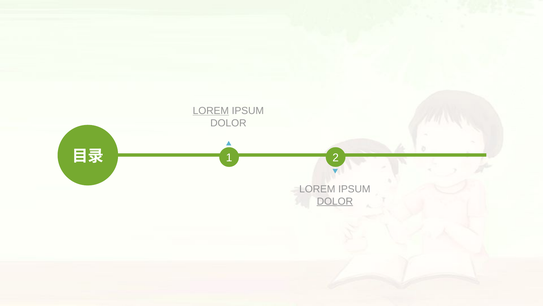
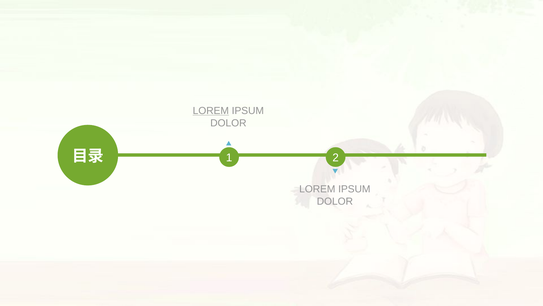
DOLOR underline: present -> none (335, 201)
